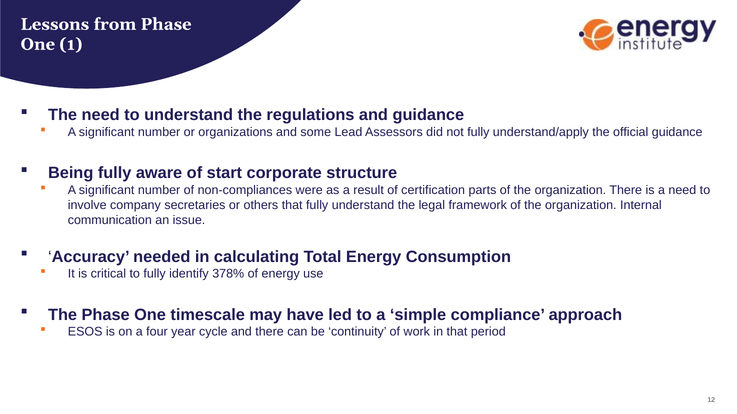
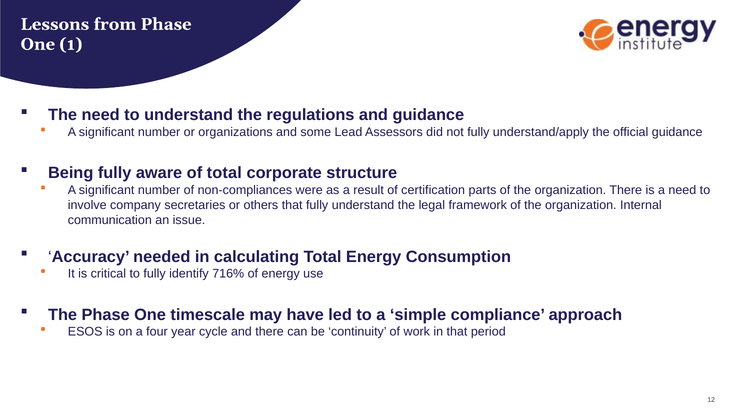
of start: start -> total (224, 173)
378%: 378% -> 716% (228, 274)
